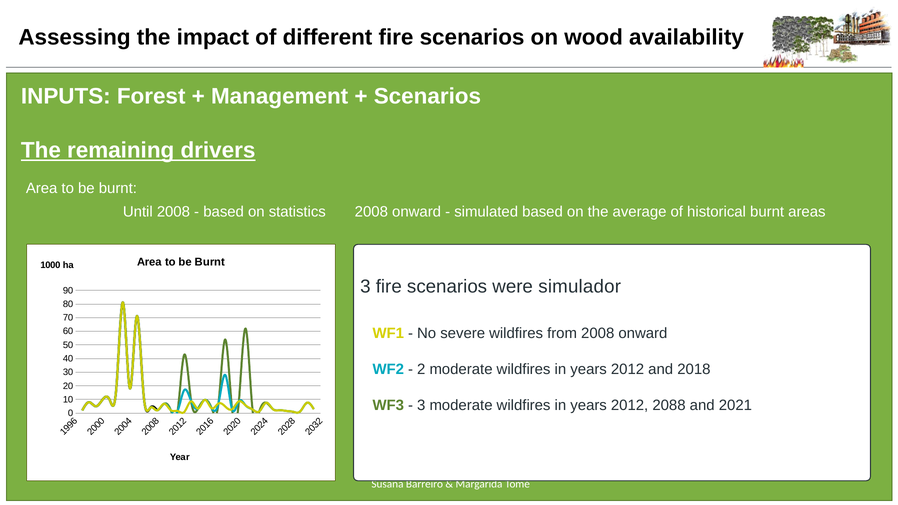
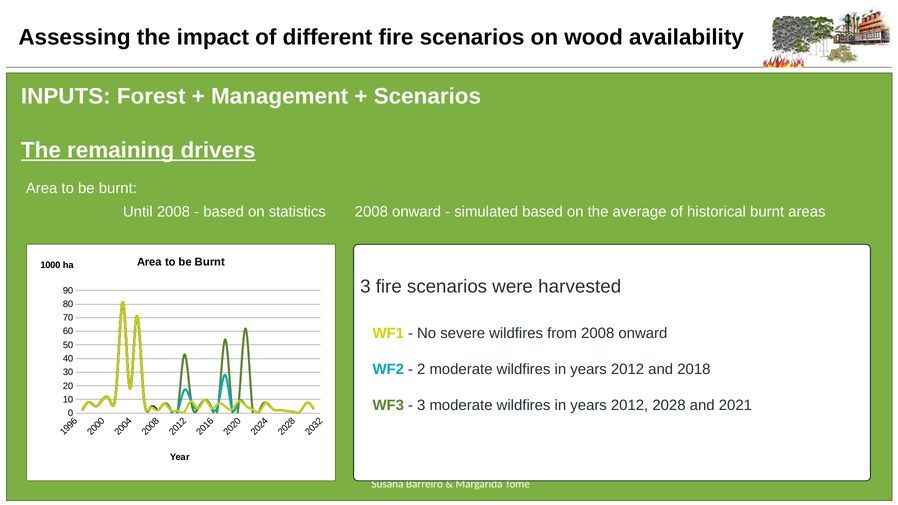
simulador: simulador -> harvested (580, 287)
2088: 2088 -> 2028 (669, 405)
